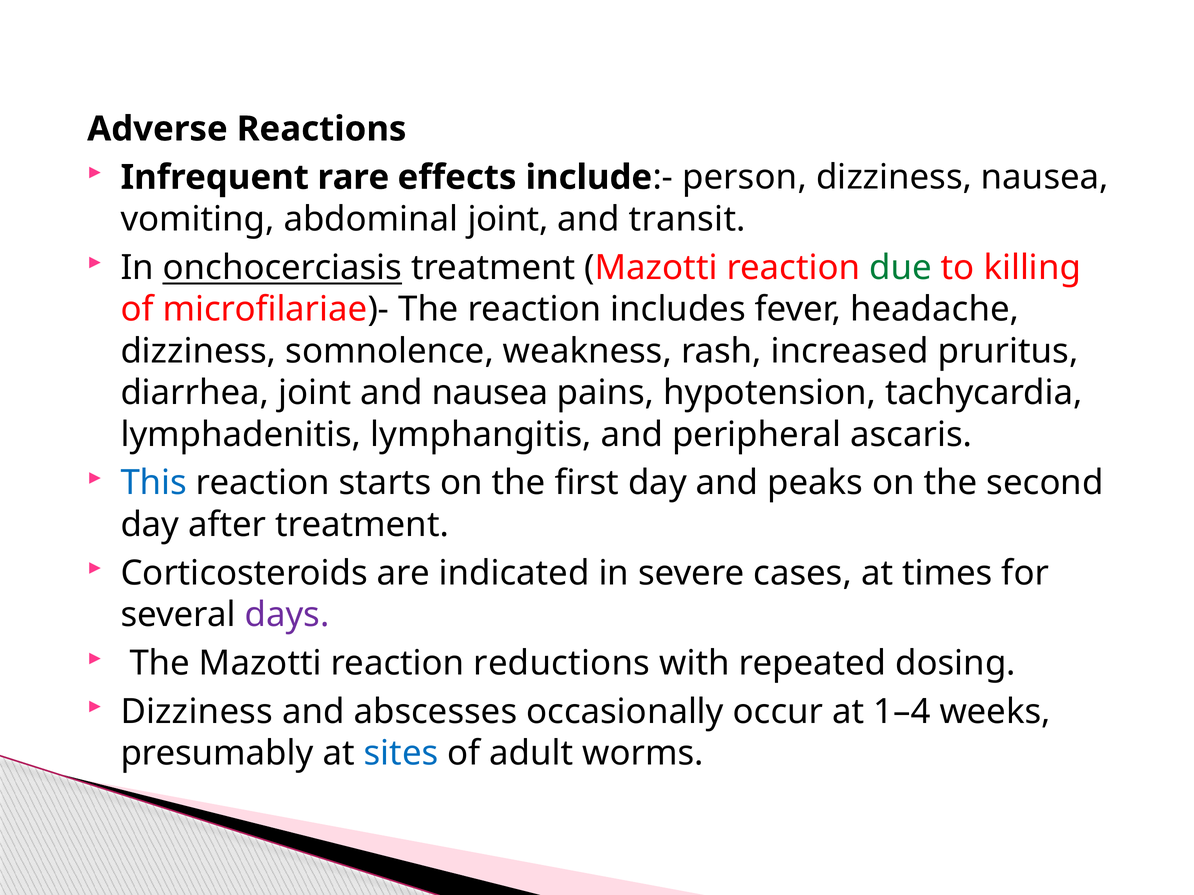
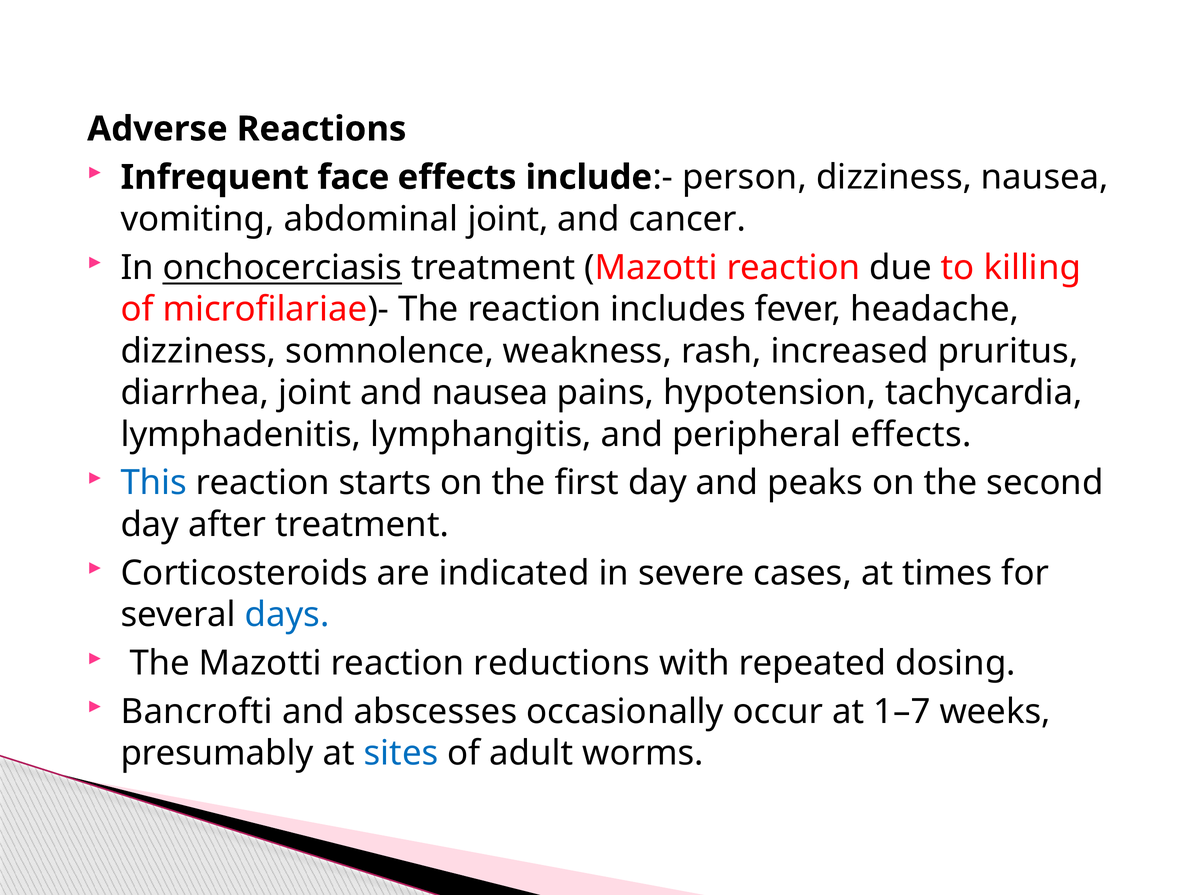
rare: rare -> face (353, 177)
transit: transit -> cancer (687, 219)
due colour: green -> black (901, 268)
peripheral ascaris: ascaris -> effects (911, 435)
days colour: purple -> blue (287, 615)
Dizziness: Dizziness -> Bancrofti (197, 712)
1–4: 1–4 -> 1–7 (902, 712)
